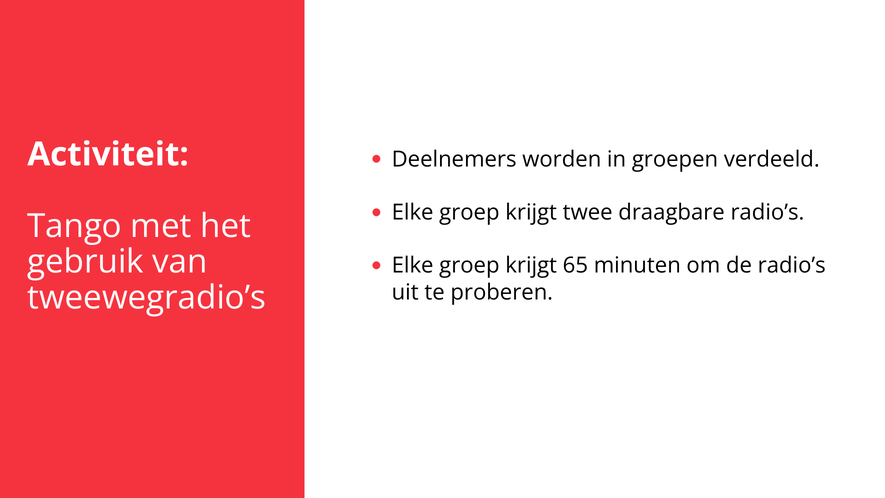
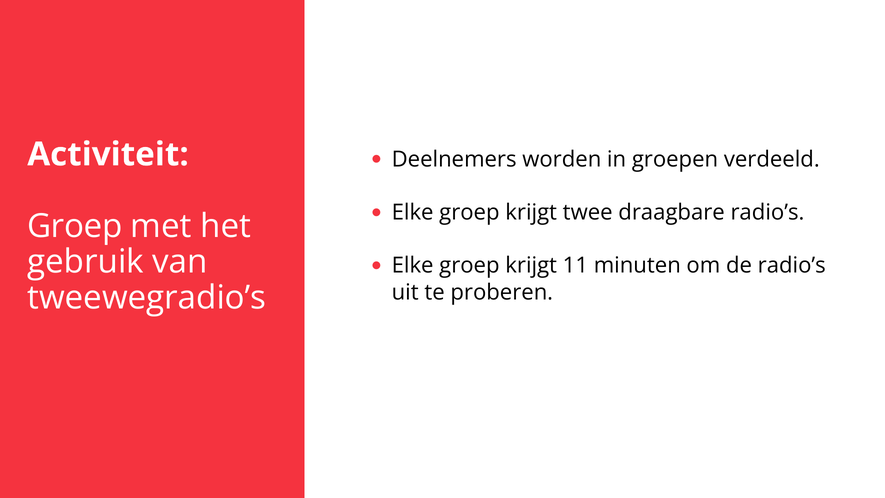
Tango: Tango -> Groep (75, 226)
65: 65 -> 11 (575, 266)
